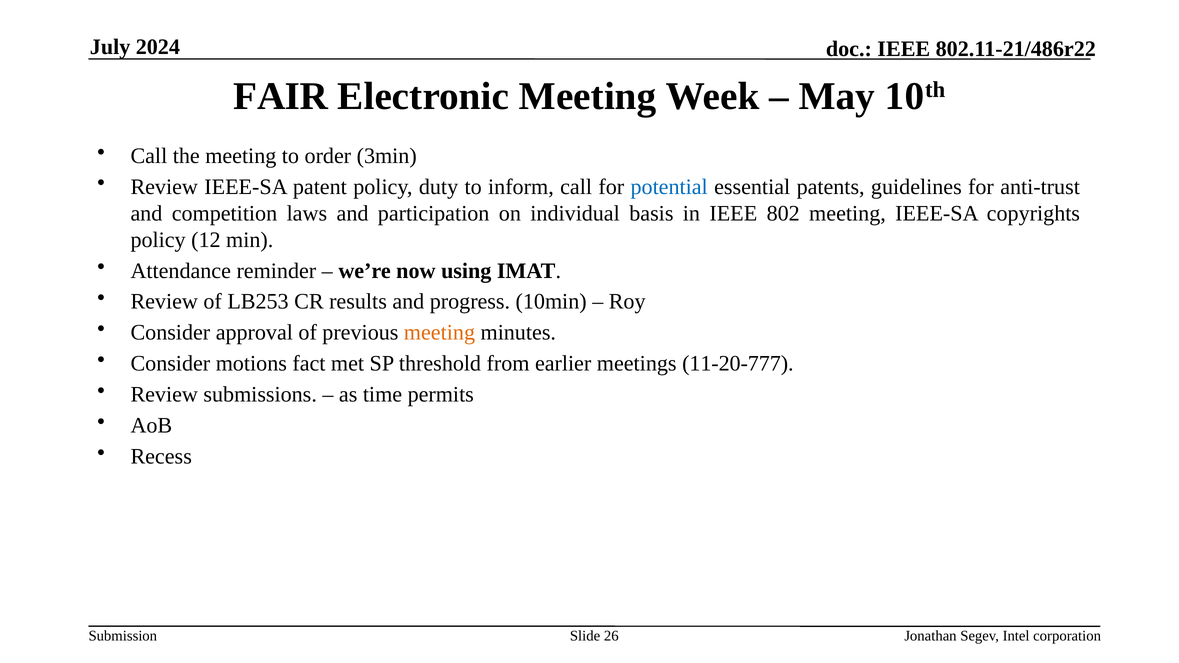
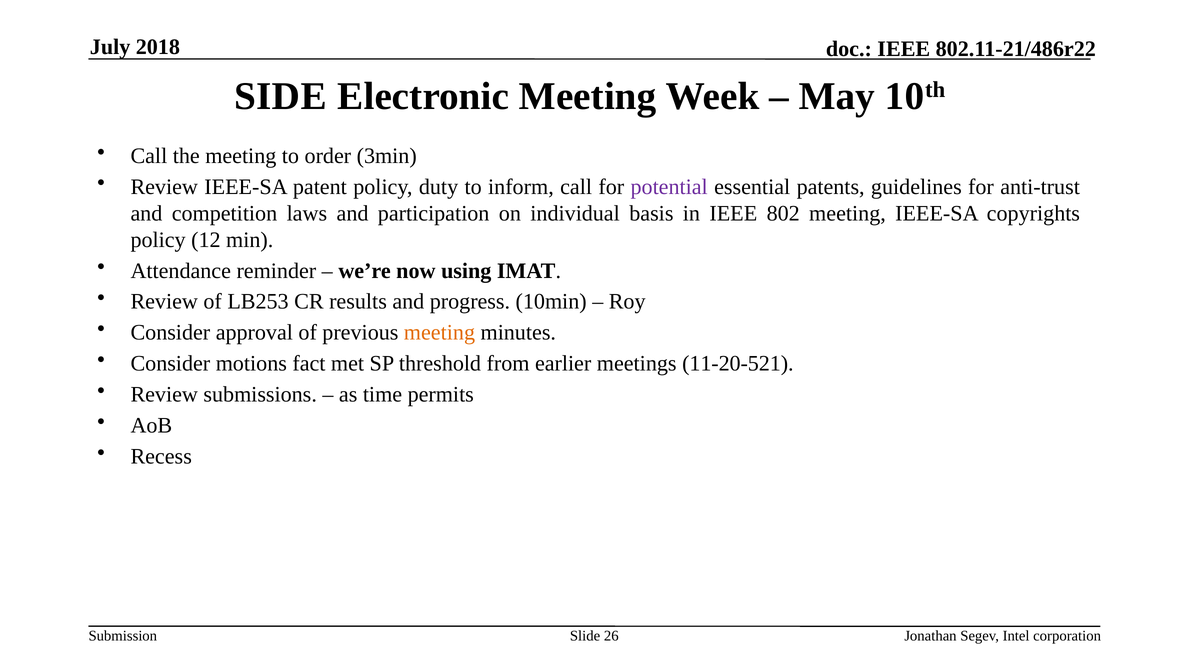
2024: 2024 -> 2018 (158, 47)
FAIR: FAIR -> SIDE (280, 96)
potential colour: blue -> purple (669, 187)
11-20-777: 11-20-777 -> 11-20-521 (738, 364)
